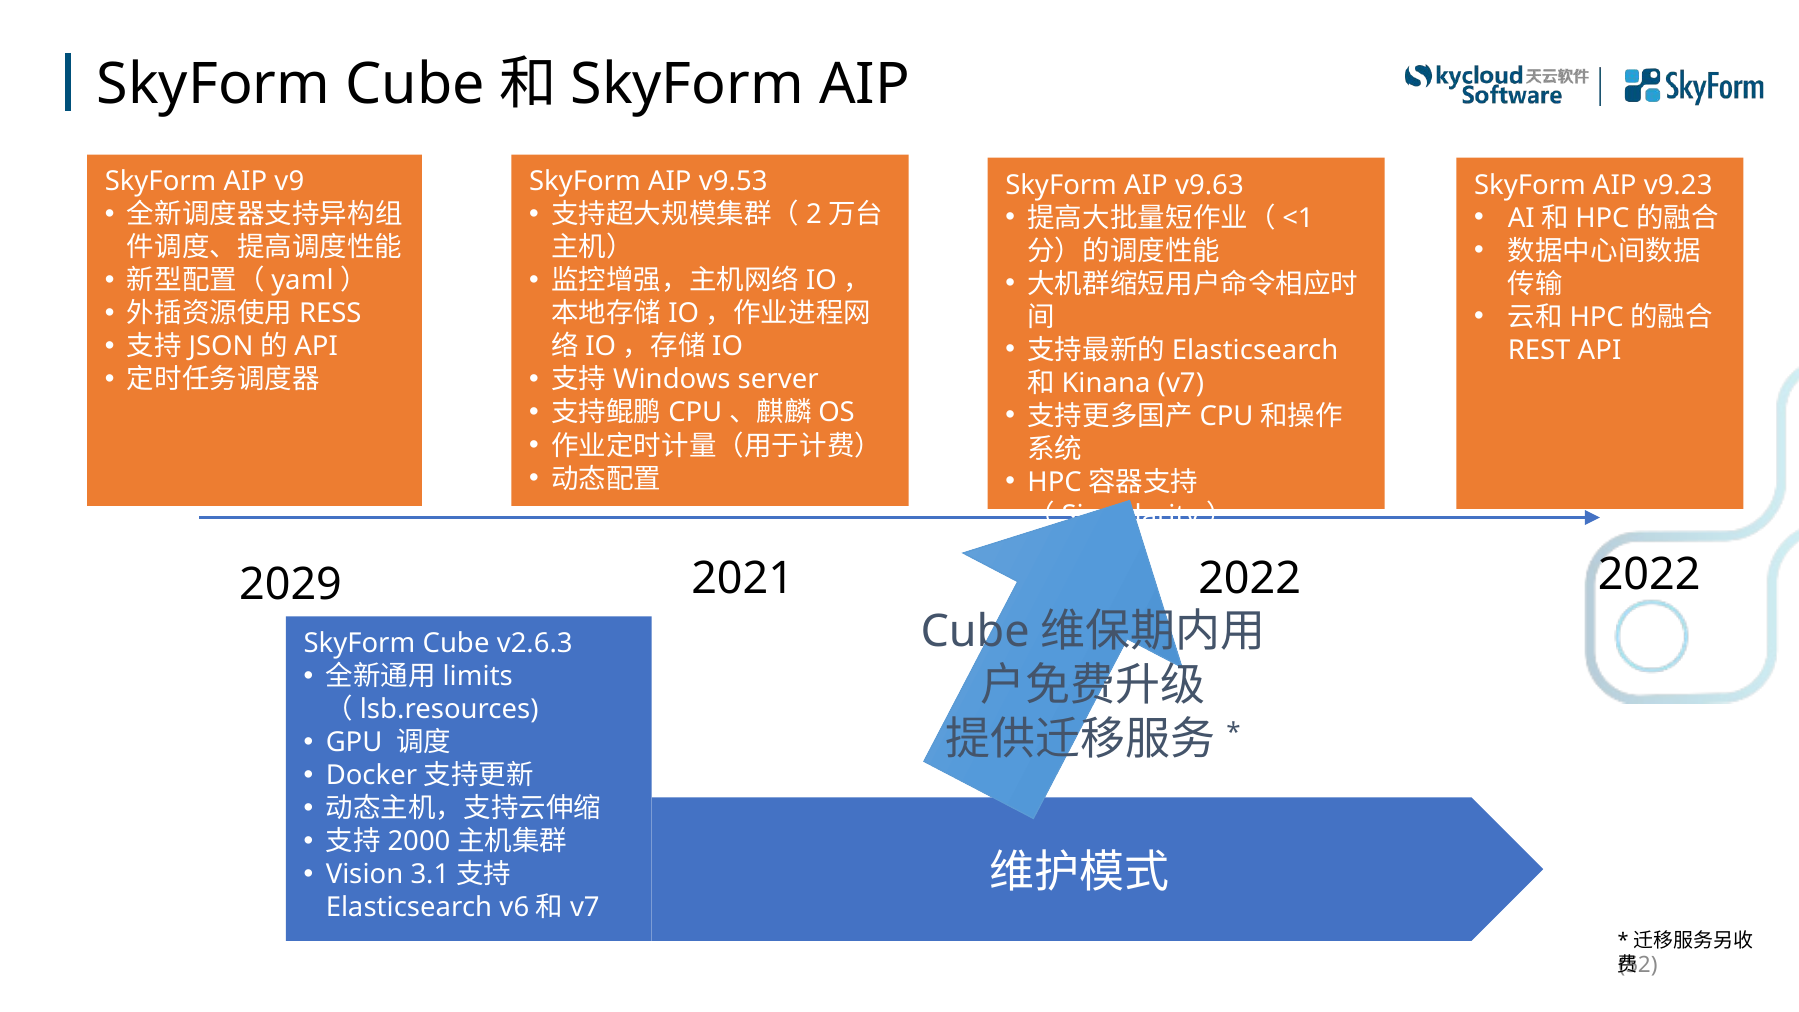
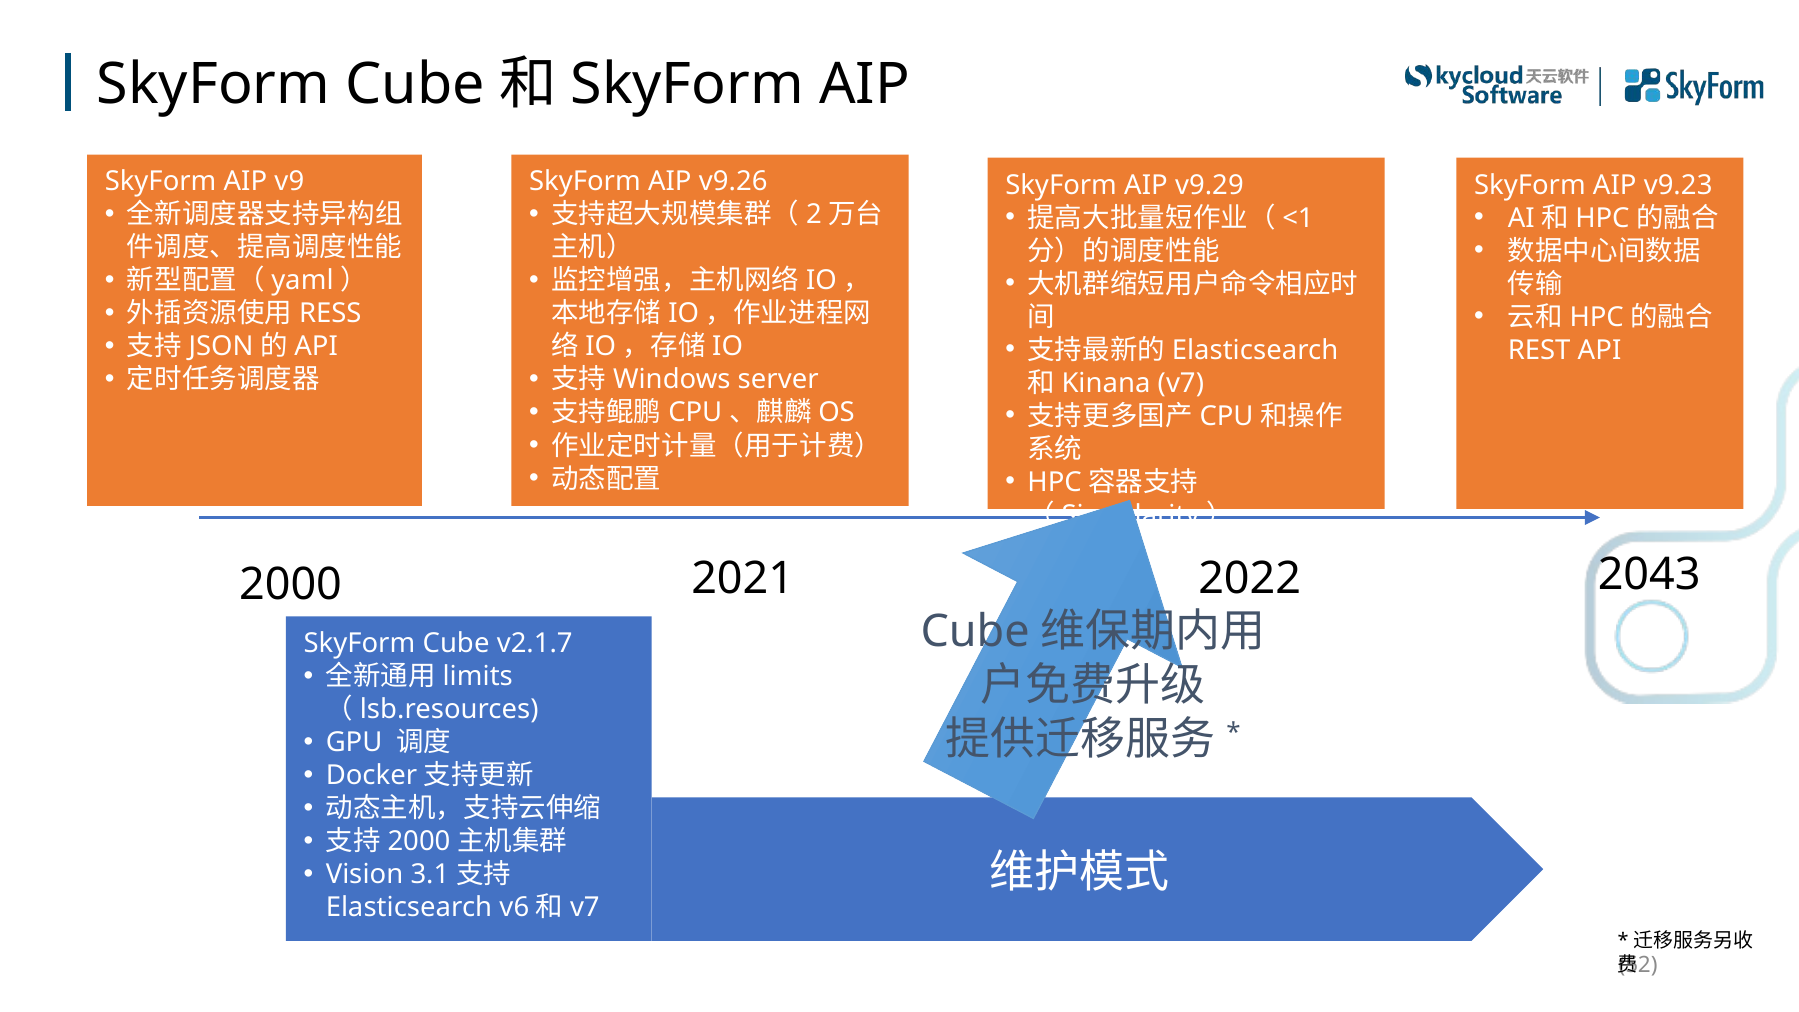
v9.53: v9.53 -> v9.26 (733, 182)
v9.63: v9.63 -> v9.29 (1209, 185)
2022: 2022 -> 2043 (1649, 574)
2029: 2029 -> 2000 (291, 584)
v2.6.3: v2.6.3 -> v2.1.7 (535, 644)
